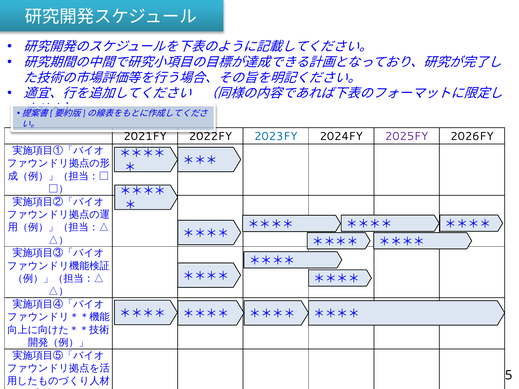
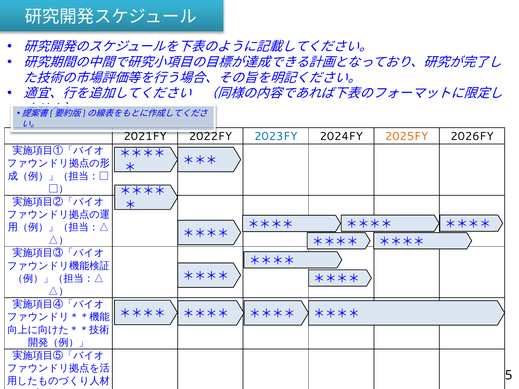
2025FY colour: purple -> orange (407, 137)
